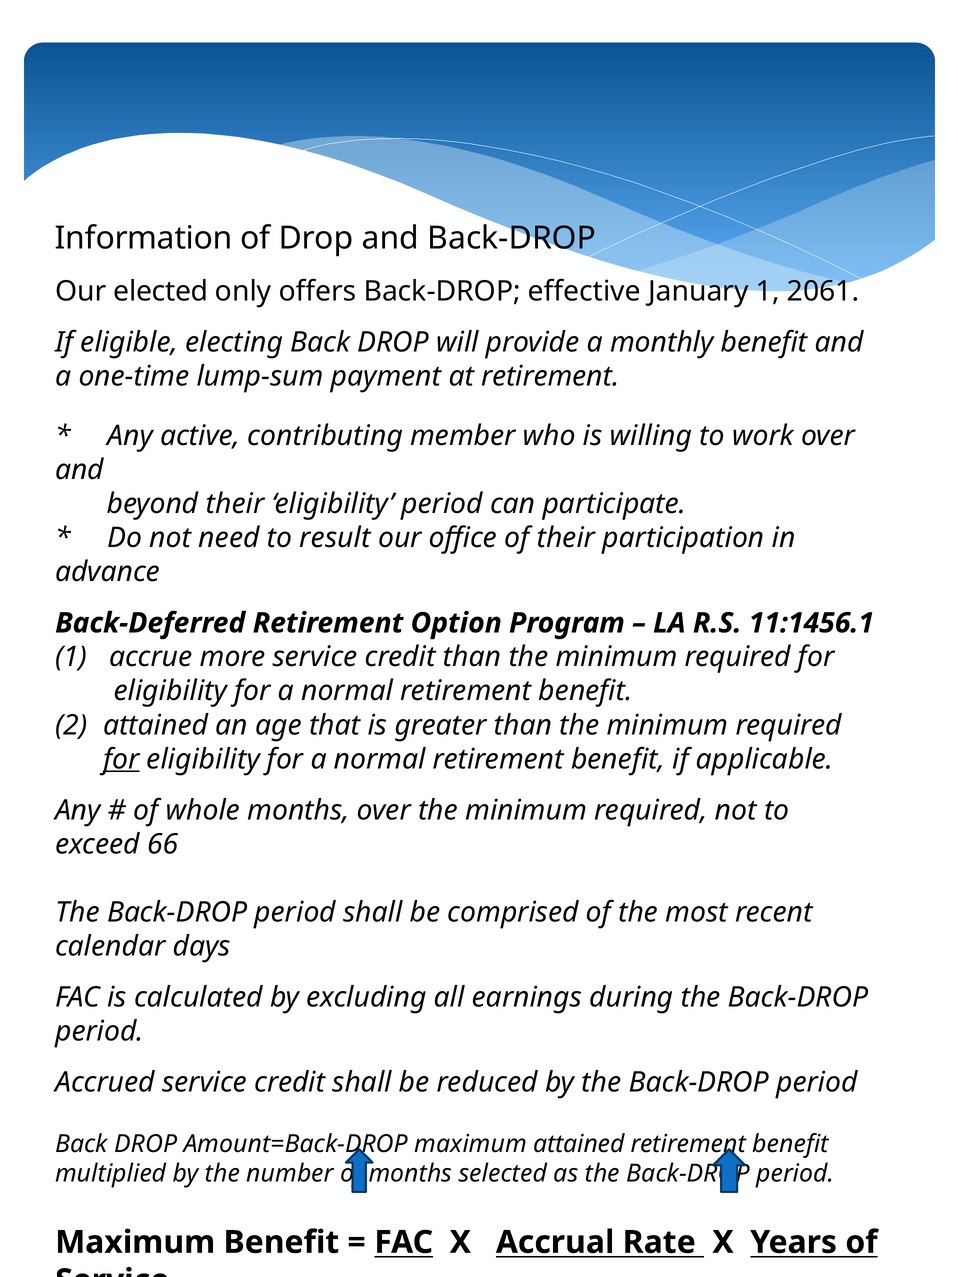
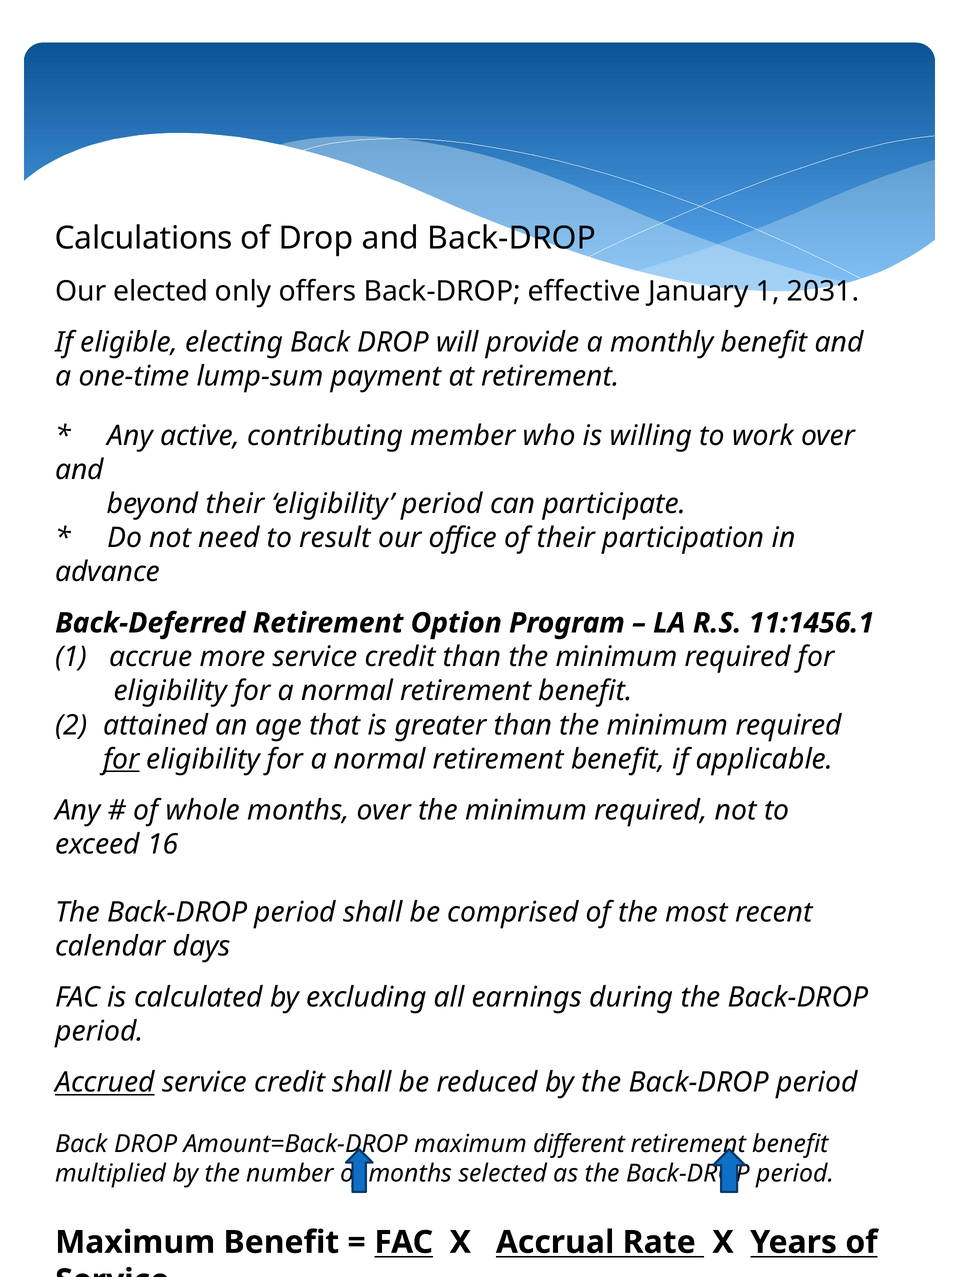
Information: Information -> Calculations (144, 238)
2061: 2061 -> 2031 (823, 291)
66: 66 -> 16 (163, 844)
Accrued underline: none -> present (105, 1083)
maximum attained: attained -> different (579, 1144)
